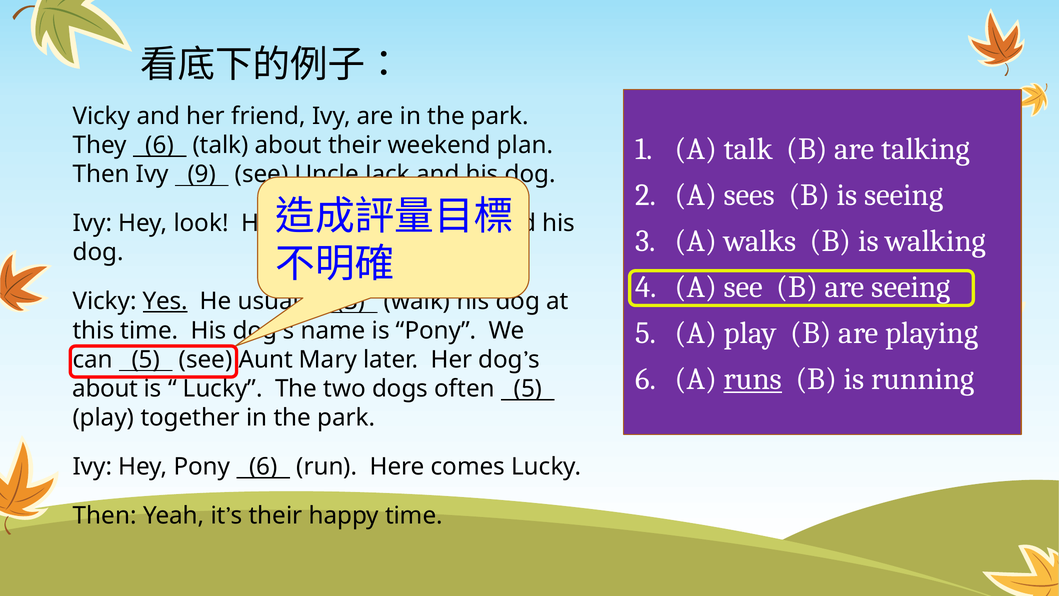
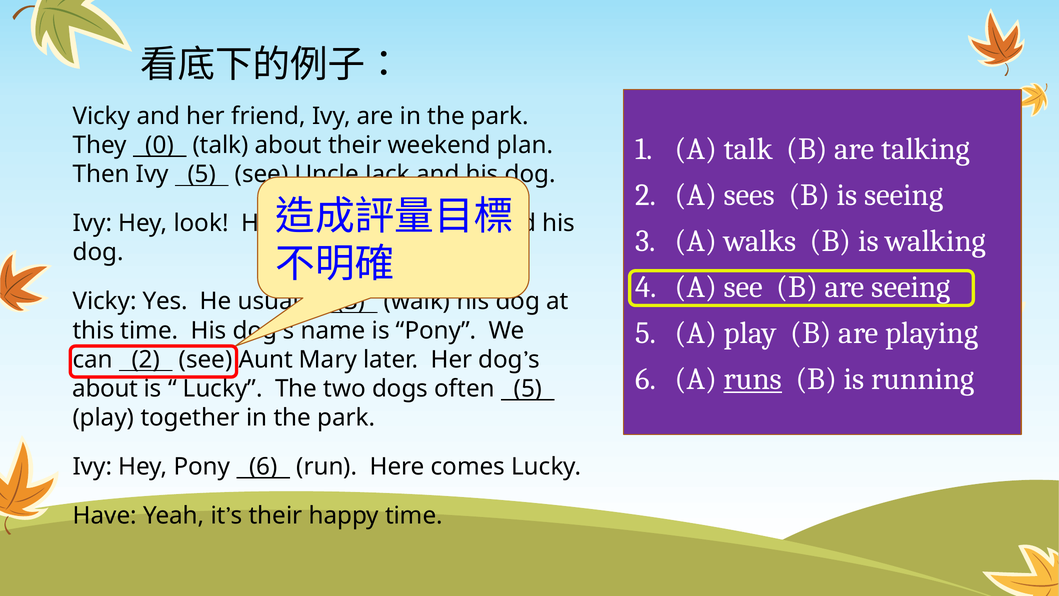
They 6: 6 -> 0 (160, 145)
Ivy 9: 9 -> 5 (202, 174)
Yes underline: present -> none (165, 301)
5: 5 -> 2 (146, 359)
Then: Then -> Have (105, 515)
